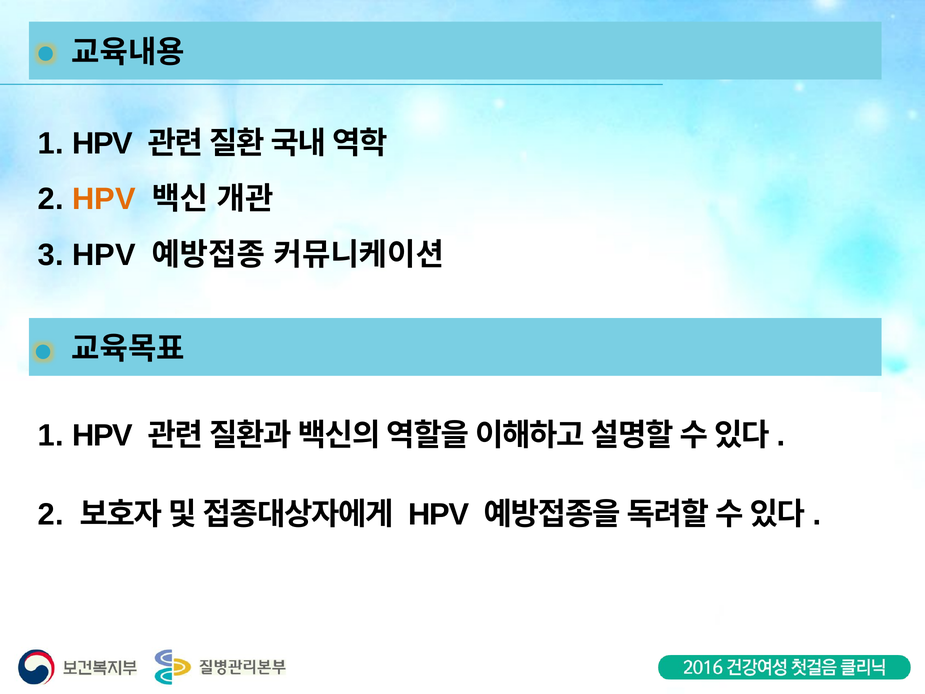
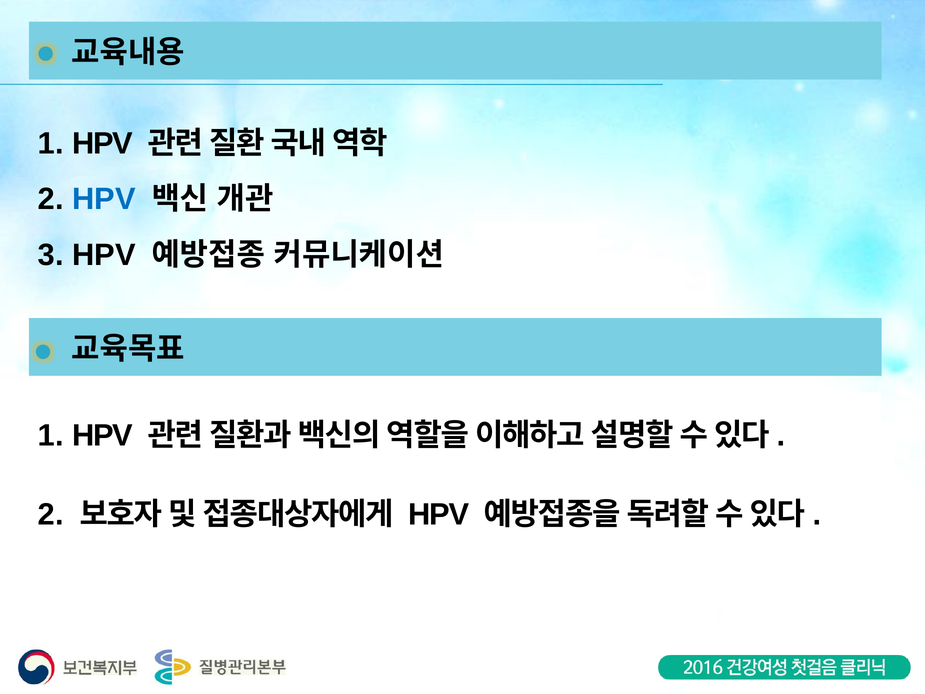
HPV colour: orange -> blue (104, 199)
